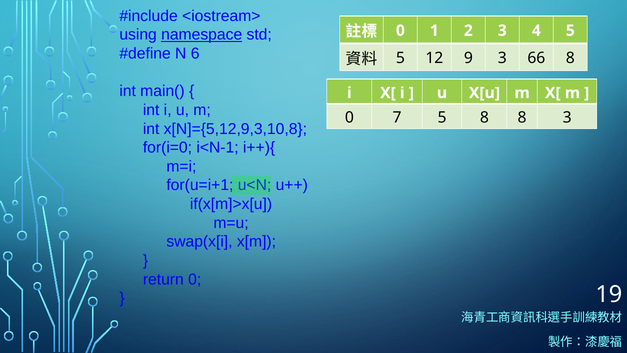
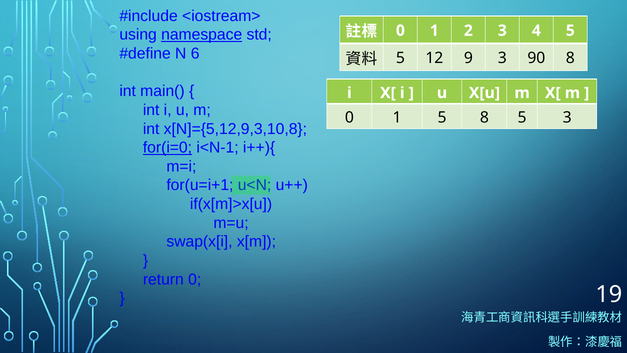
66: 66 -> 90 (536, 58)
7: 7 -> 1 (397, 118)
8 8: 8 -> 5 (522, 118)
for(i=0 underline: none -> present (167, 148)
